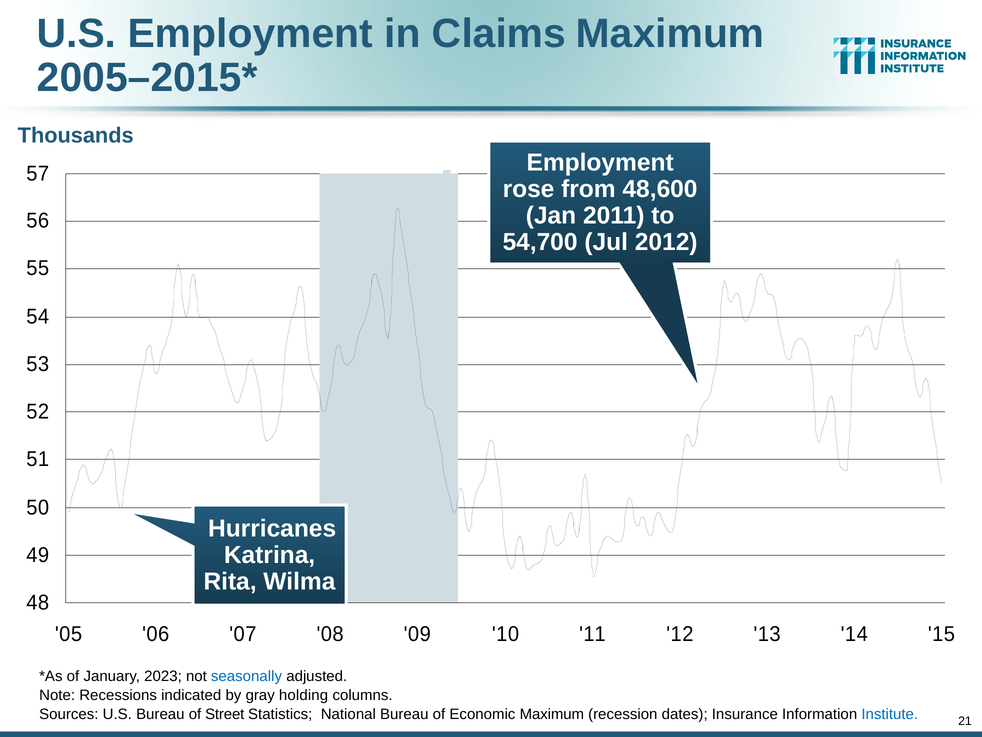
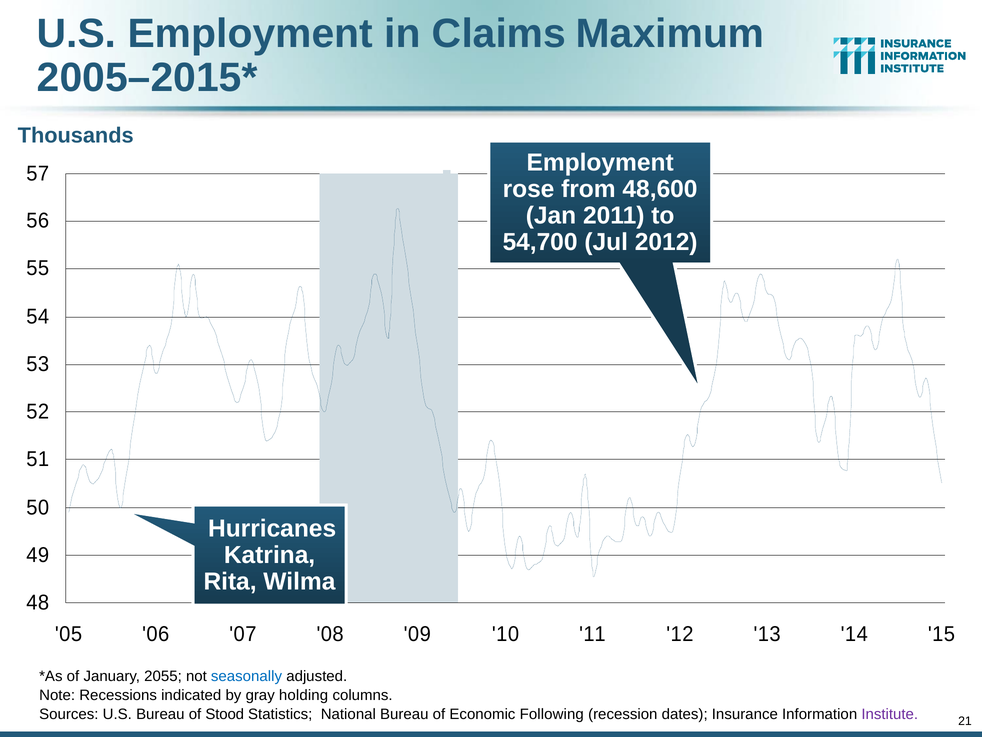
2023: 2023 -> 2055 (163, 676)
Street: Street -> Stood (225, 714)
Economic Maximum: Maximum -> Following (552, 714)
Institute colour: blue -> purple (890, 714)
